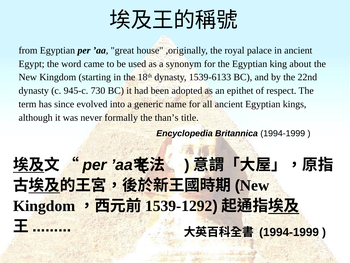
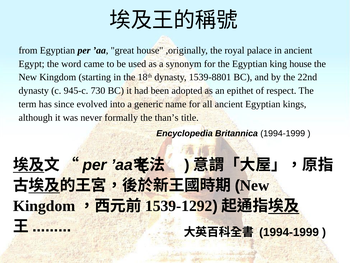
king about: about -> house (301, 64)
1539-6133: 1539-6133 -> 1539-8801 (210, 77)
